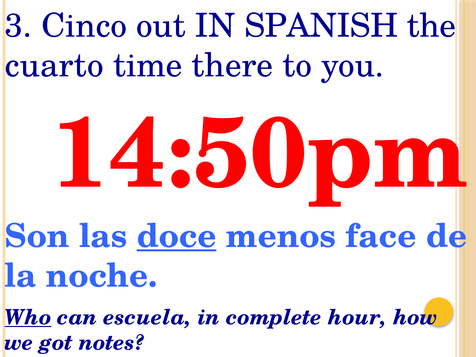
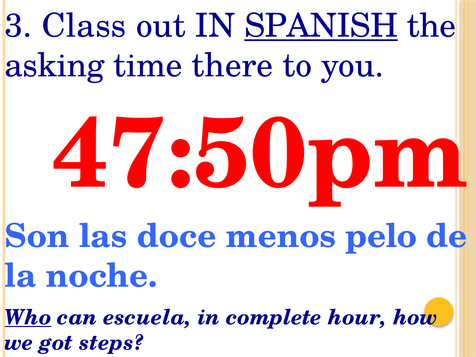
Cinco: Cinco -> Class (84, 26)
SPANISH underline: none -> present (321, 26)
cuarto: cuarto -> asking (55, 66)
14:50pm: 14:50pm -> 47:50pm (260, 154)
doce underline: present -> none (177, 236)
face: face -> pelo (381, 236)
notes: notes -> steps (112, 343)
